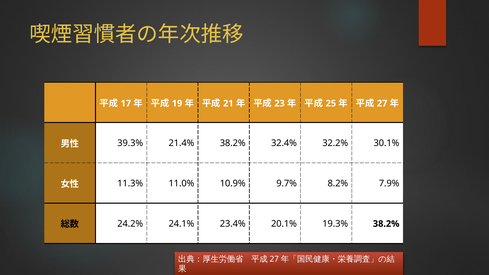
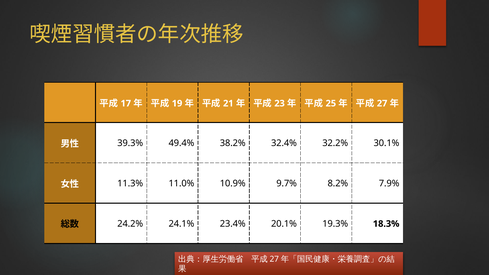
21.4%: 21.4% -> 49.4% (181, 143)
19.3% 38.2%: 38.2% -> 18.3% (386, 224)
